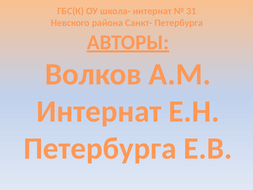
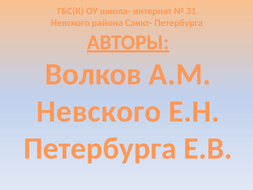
Интернат: Интернат -> Невского (99, 111)
